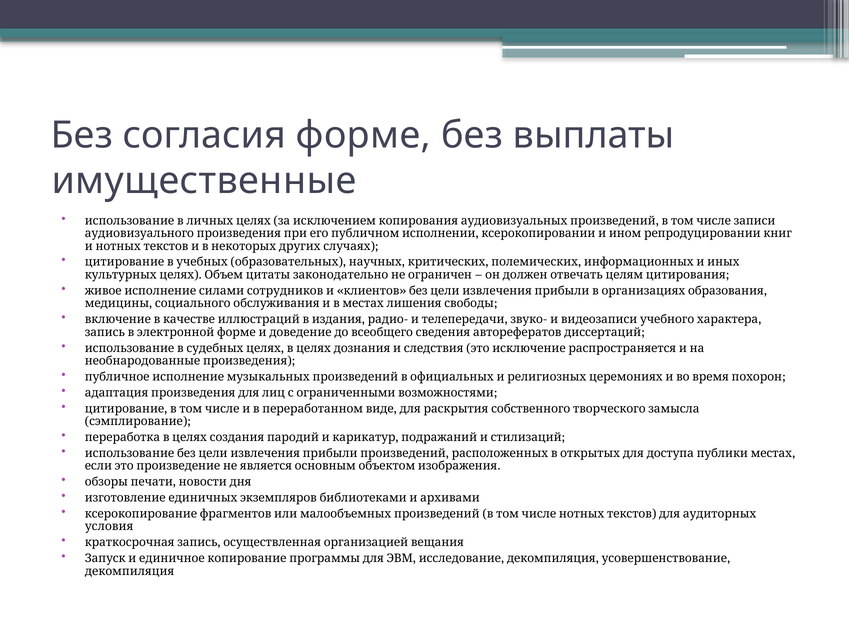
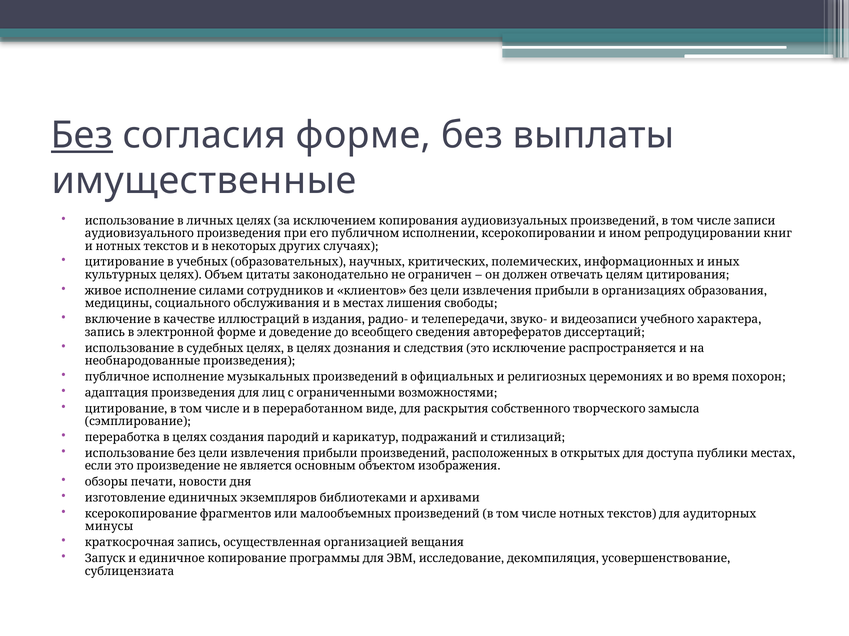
Без underline: none -> present (82, 136)
условия: условия -> минусы (109, 527)
декомпиляция: декомпиляция -> сублицензиата (130, 572)
